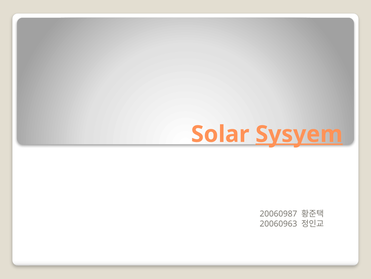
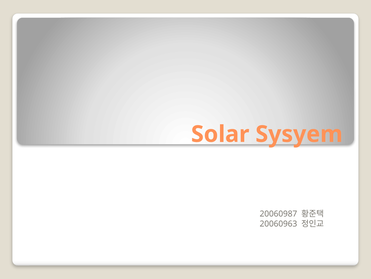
Sysyem underline: present -> none (299, 134)
